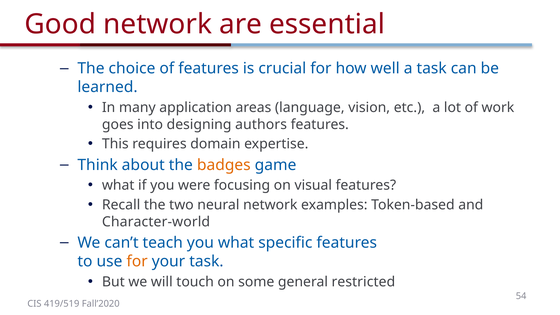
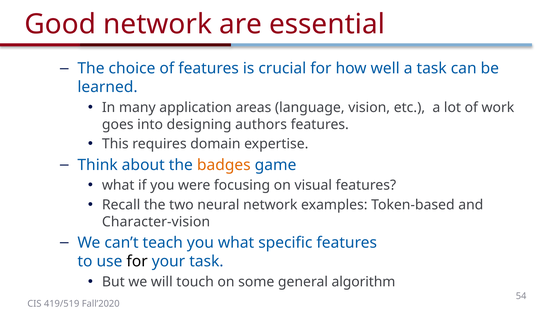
Character-world: Character-world -> Character-vision (156, 222)
for colour: orange -> black (137, 261)
restricted: restricted -> algorithm (363, 282)
